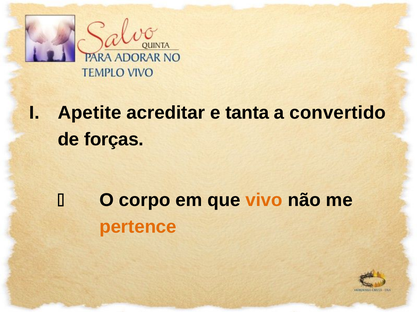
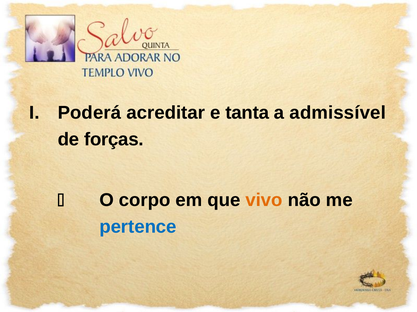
Apetite: Apetite -> Poderá (89, 113)
convertido: convertido -> admissível (338, 113)
pertence colour: orange -> blue (138, 227)
